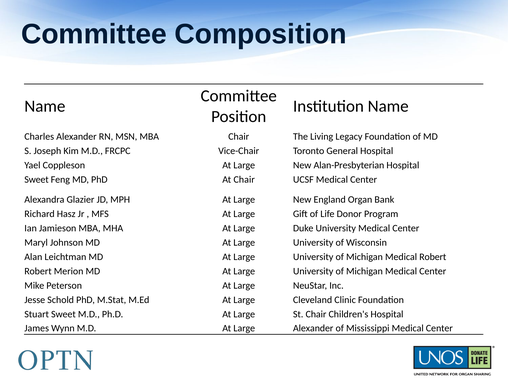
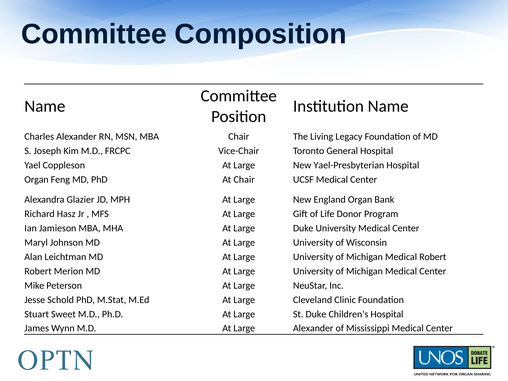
Alan-Presbyterian: Alan-Presbyterian -> Yael-Presbyterian (349, 165)
Sweet: Sweet -> Organ (36, 179)
St Chair: Chair -> Duke (316, 314)
